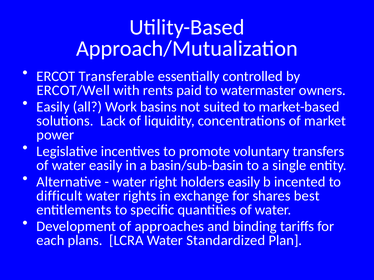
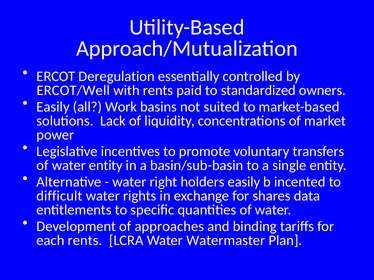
Transferable: Transferable -> Deregulation (117, 76)
watermaster: watermaster -> standardized (258, 90)
water easily: easily -> entity (106, 166)
best: best -> data (307, 196)
each plans: plans -> rents (85, 241)
Standardized: Standardized -> Watermaster (226, 241)
